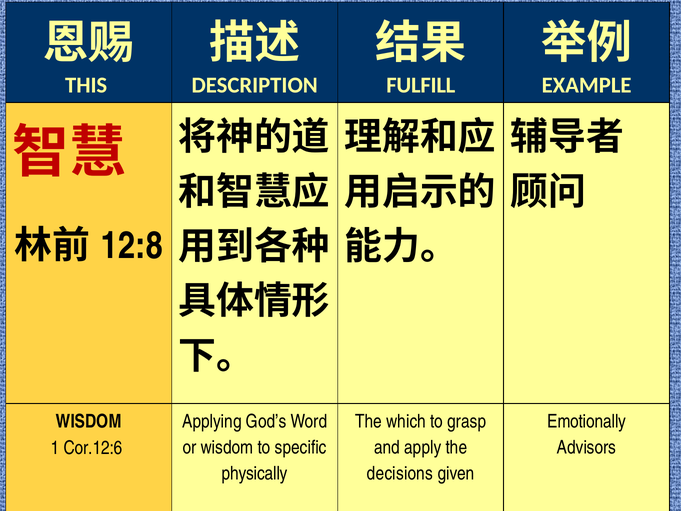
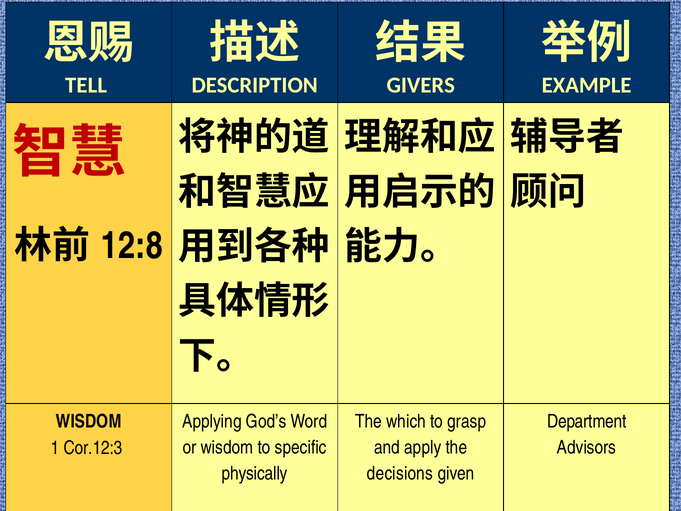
THIS: THIS -> TELL (86, 85)
FULFILL: FULFILL -> GIVERS (421, 85)
Emotionally: Emotionally -> Department (587, 421)
Cor.12:6: Cor.12:6 -> Cor.12:3 (93, 448)
